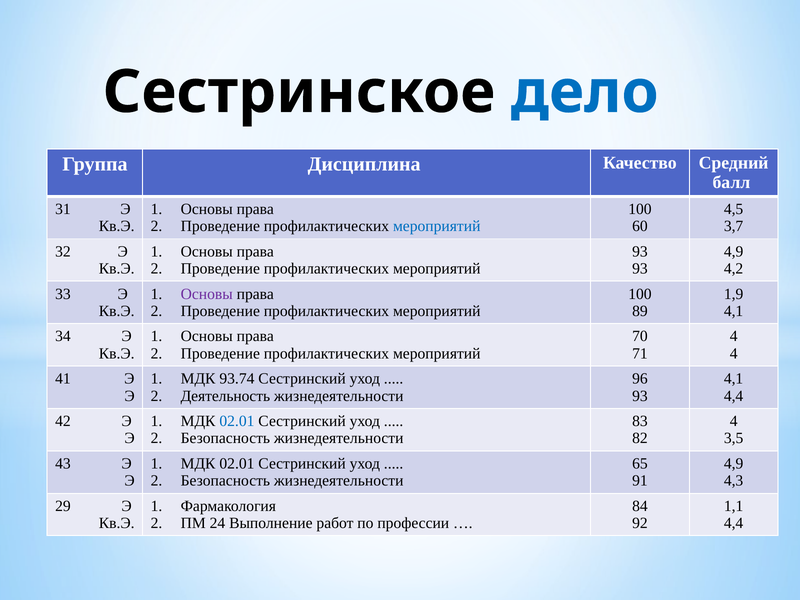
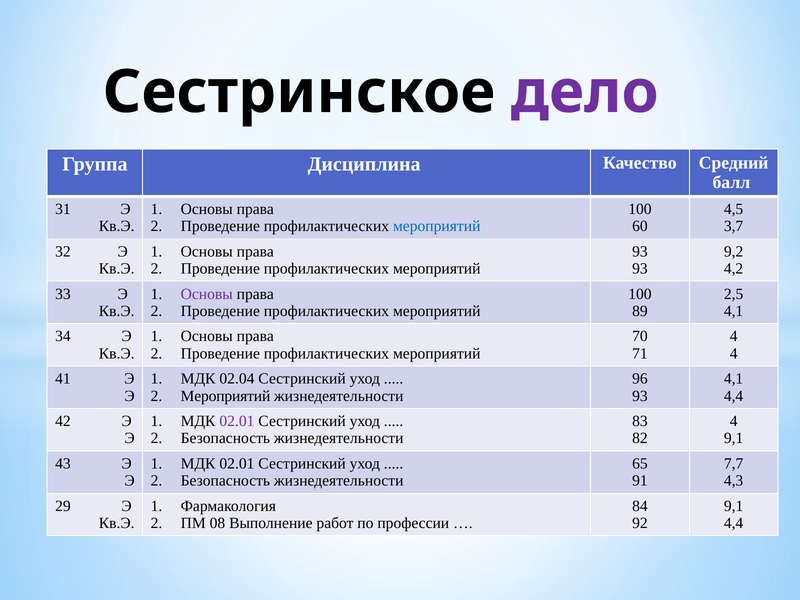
дело colour: blue -> purple (585, 92)
4,9: 4,9 -> 9,2 (734, 251)
1,9: 1,9 -> 2,5 (734, 294)
93.74: 93.74 -> 02.04 (237, 379)
Деятельность: Деятельность -> Мероприятий (225, 396)
02.01 colour: blue -> purple (237, 421)
3,5: 3,5 -> 9,1 (734, 438)
4,9: 4,9 -> 7,7 (734, 464)
1,1: 1,1 -> 9,1 (734, 506)
24: 24 -> 08 (217, 523)
